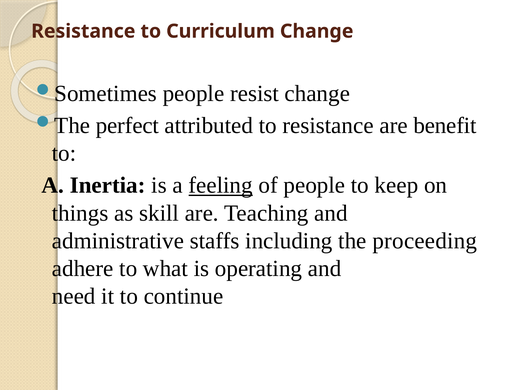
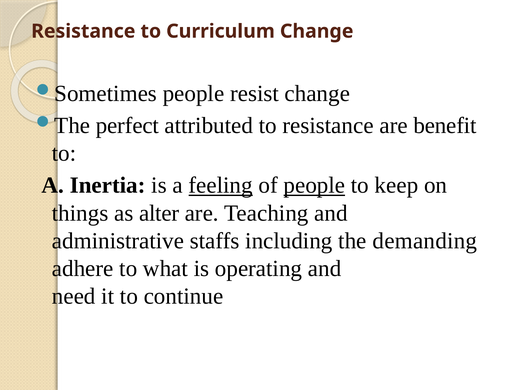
people underline: none -> present (314, 185)
skill: skill -> alter (159, 213)
proceeding: proceeding -> demanding (425, 241)
